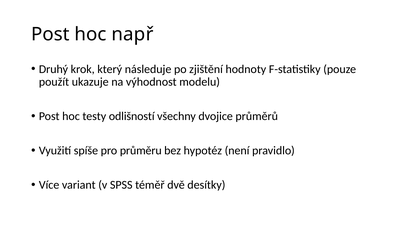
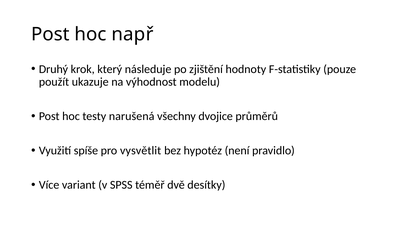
odlišností: odlišností -> narušená (132, 116)
průměru: průměru -> vysvětlit (141, 151)
